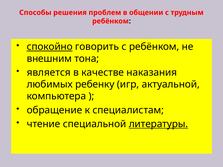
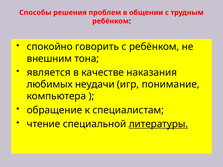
спокойно underline: present -> none (50, 47)
ребенку: ребенку -> неудачи (95, 84)
актуальной: актуальной -> понимание (171, 84)
